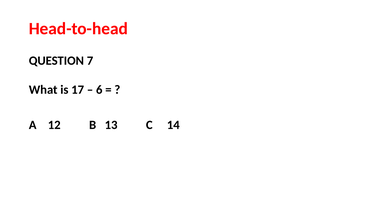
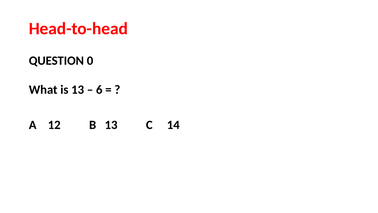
7: 7 -> 0 (90, 61)
is 17: 17 -> 13 (78, 90)
